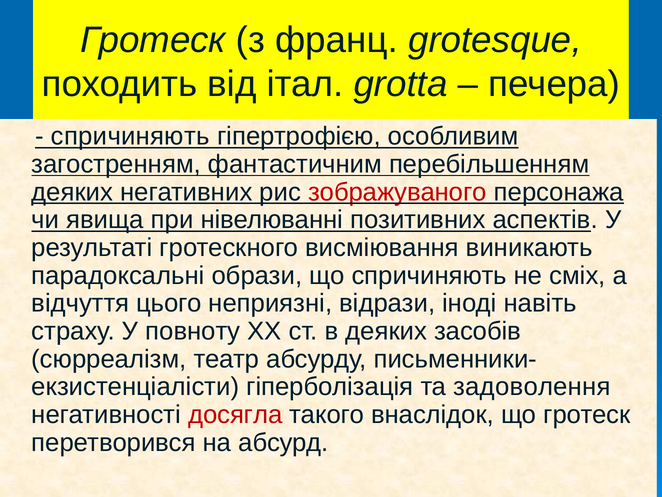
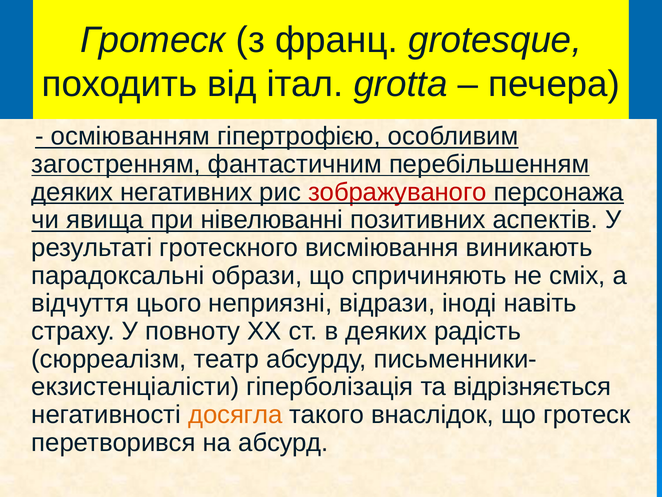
спричиняють: спричиняють -> осміюванням (130, 136)
засобів: засобів -> радість (478, 331)
задоволення: задоволення -> відрізняється (532, 387)
досягла colour: red -> orange (235, 414)
